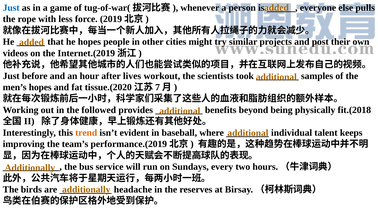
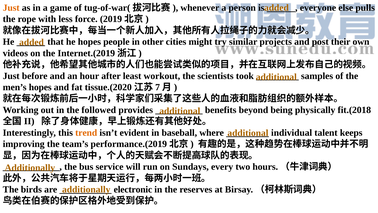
Just colour: blue -> orange (11, 8)
lives: lives -> least (132, 76)
headache: headache -> electronic (133, 189)
